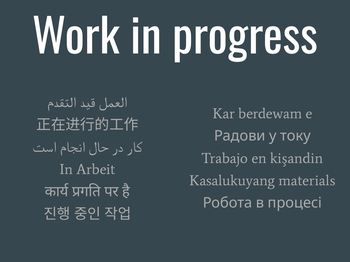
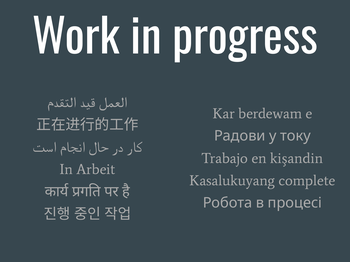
materials: materials -> complete (307, 181)
